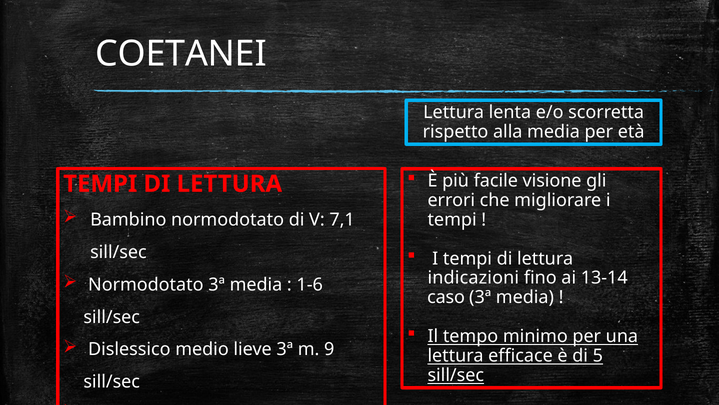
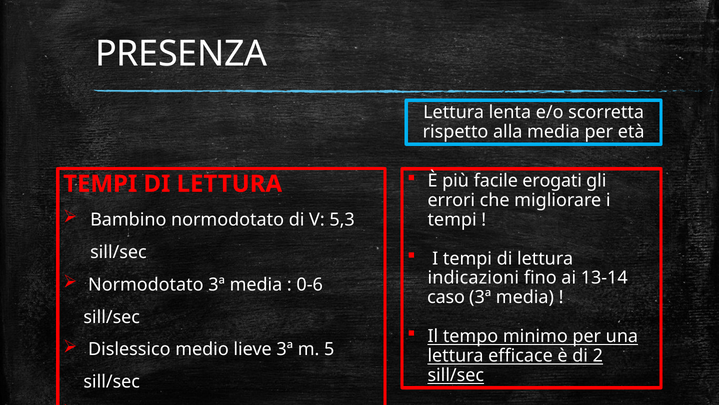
COETANEI: COETANEI -> PRESENZA (181, 54)
visione: visione -> erogati (552, 181)
7,1: 7,1 -> 5,3 (342, 220)
1-6: 1-6 -> 0-6 (310, 284)
9: 9 -> 5 (329, 349)
5: 5 -> 2 (598, 355)
